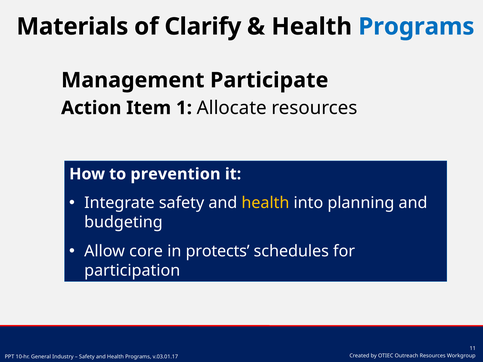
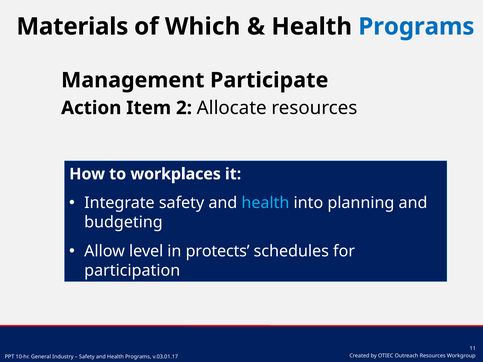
Clarify: Clarify -> Which (203, 27)
1: 1 -> 2 (184, 108)
prevention: prevention -> workplaces (176, 174)
health colour: yellow -> light blue (265, 203)
core: core -> level (146, 251)
